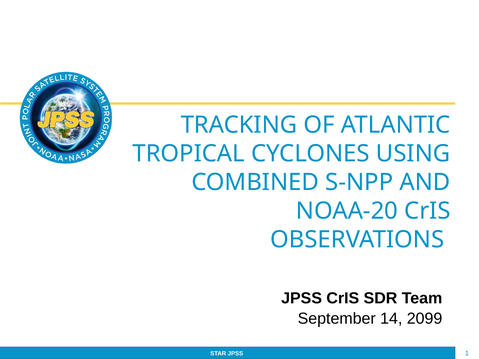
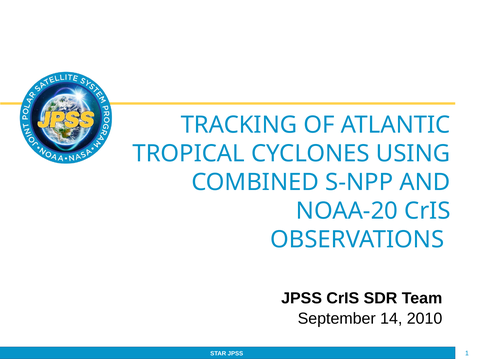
2099: 2099 -> 2010 (425, 319)
